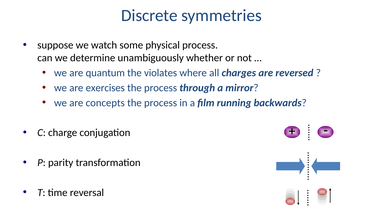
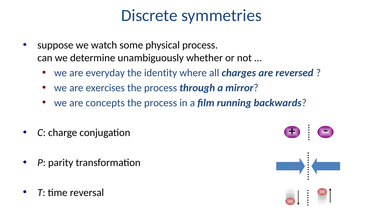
quantum: quantum -> everyday (105, 73)
violates: violates -> identity (161, 73)
